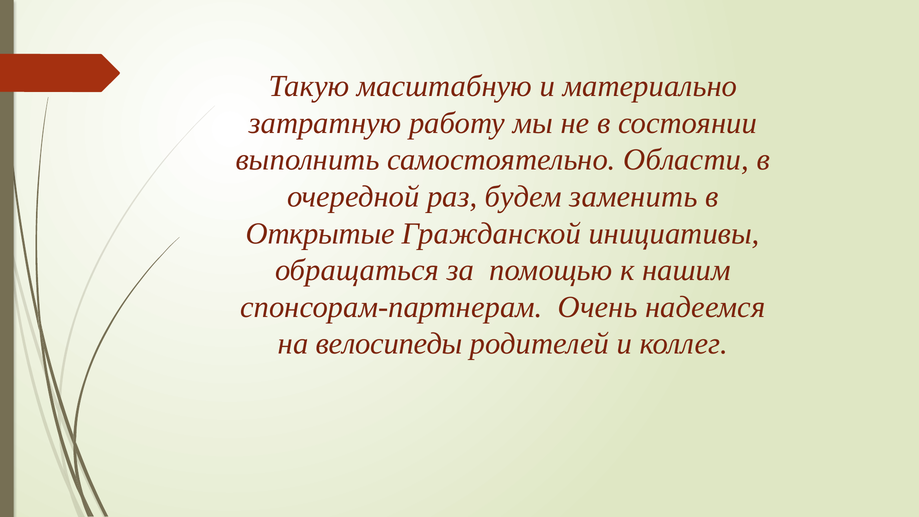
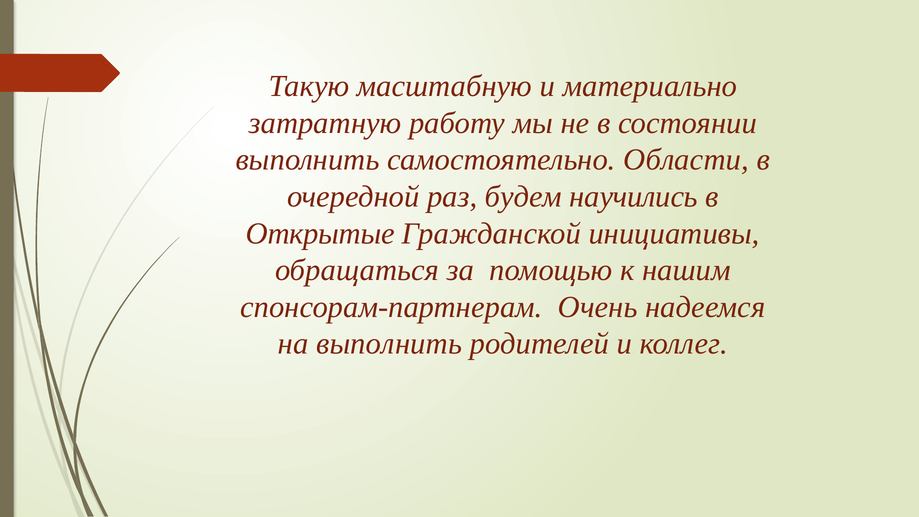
заменить: заменить -> научились (634, 197)
на велосипеды: велосипеды -> выполнить (389, 344)
